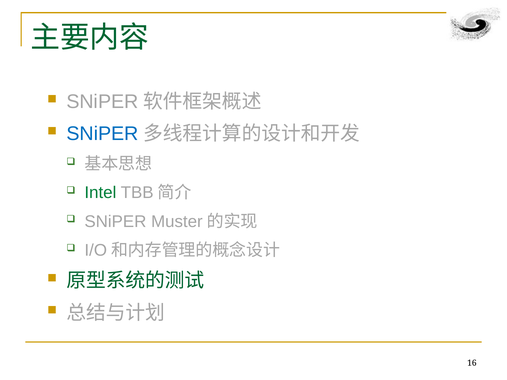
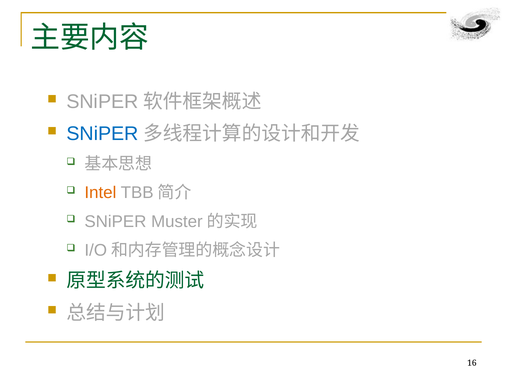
Intel colour: green -> orange (100, 193)
